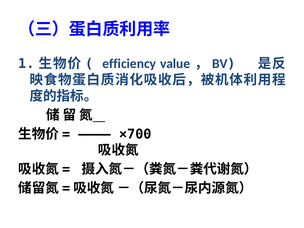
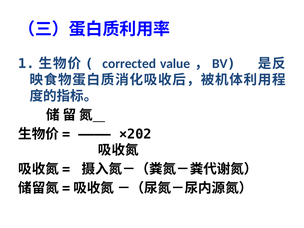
efficiency: efficiency -> corrected (129, 64)
×700: ×700 -> ×202 (135, 134)
